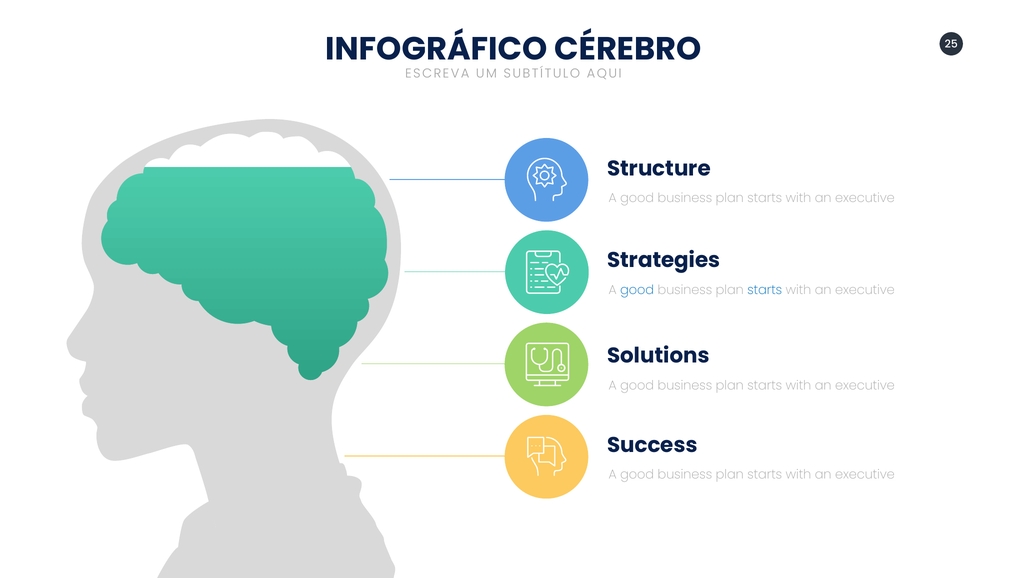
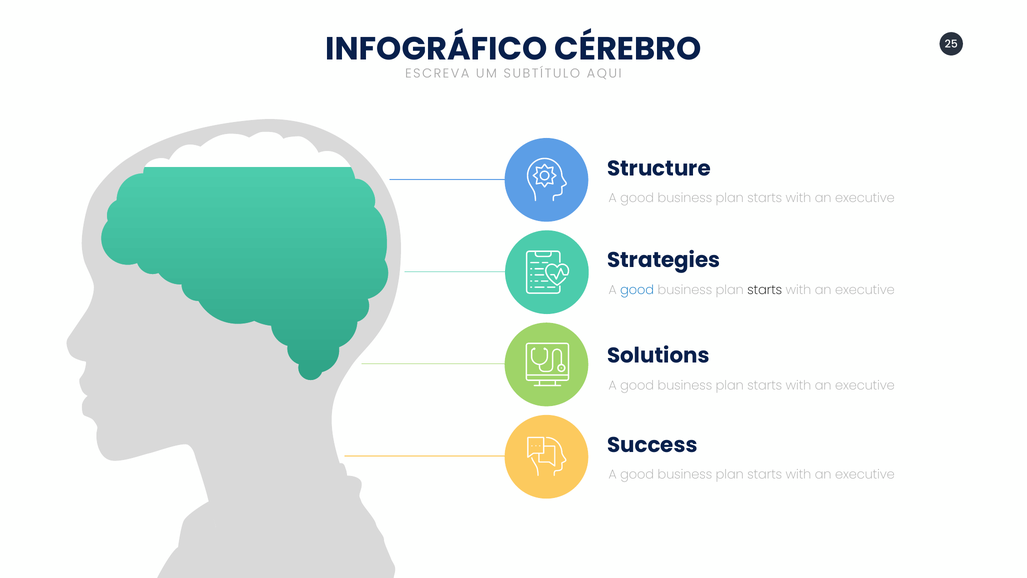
starts colour: blue -> black (765, 290)
